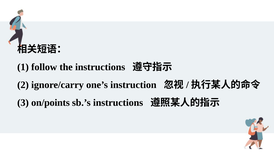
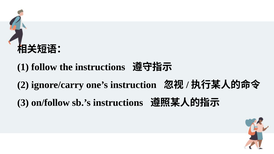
on/points: on/points -> on/follow (50, 103)
